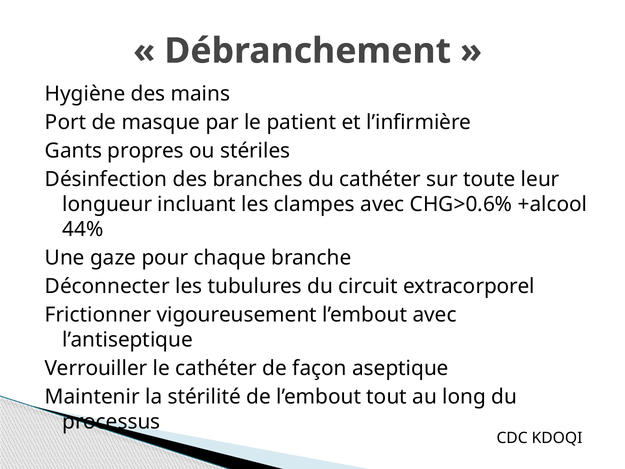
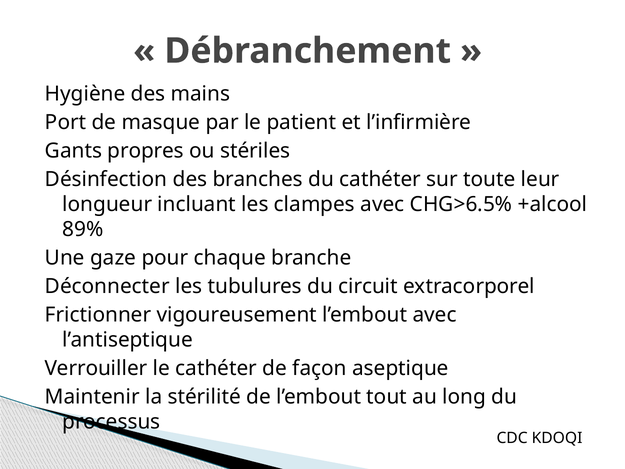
CHG>0.6%: CHG>0.6% -> CHG>6.5% (461, 204)
44%: 44% -> 89% (83, 229)
